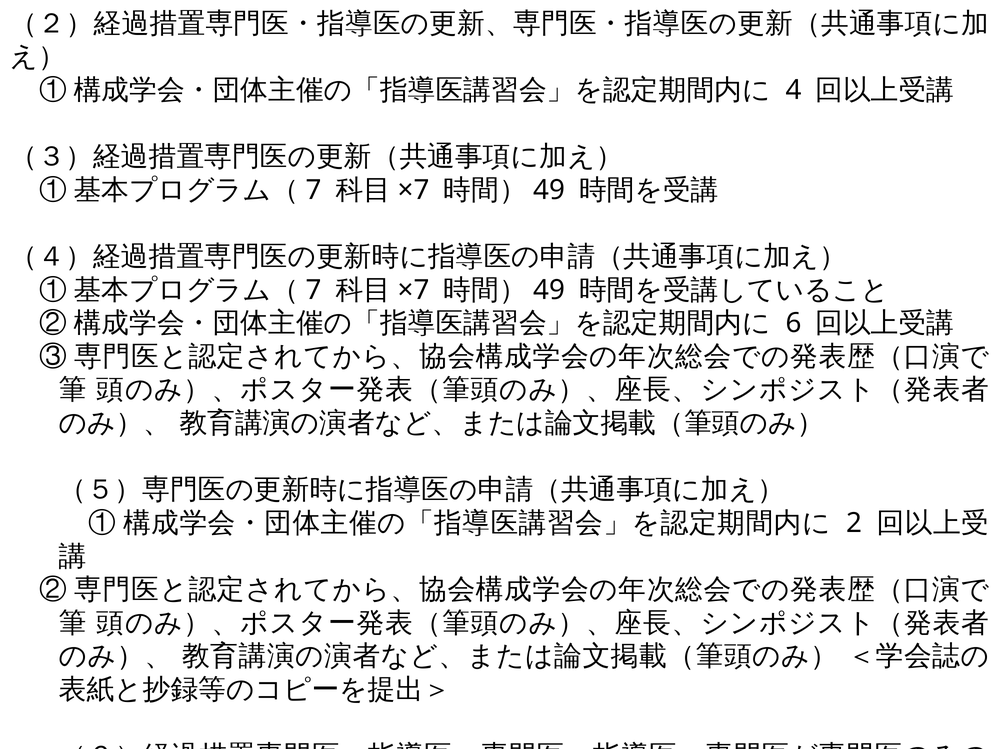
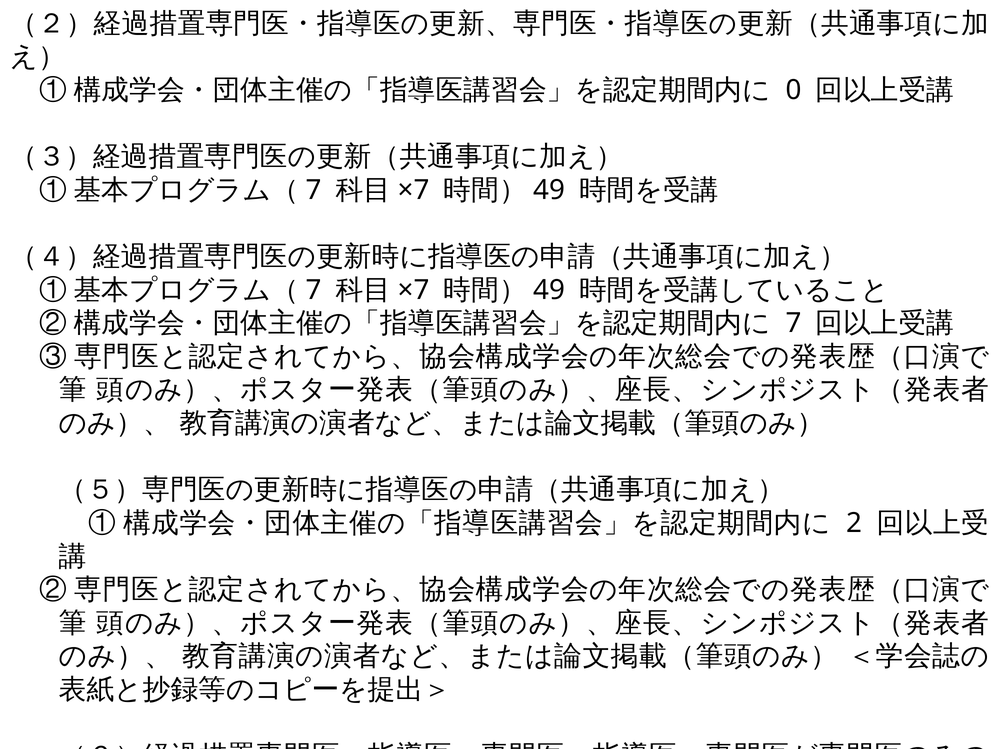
4: 4 -> 0 (794, 90)
6: 6 -> 7 (794, 323)
